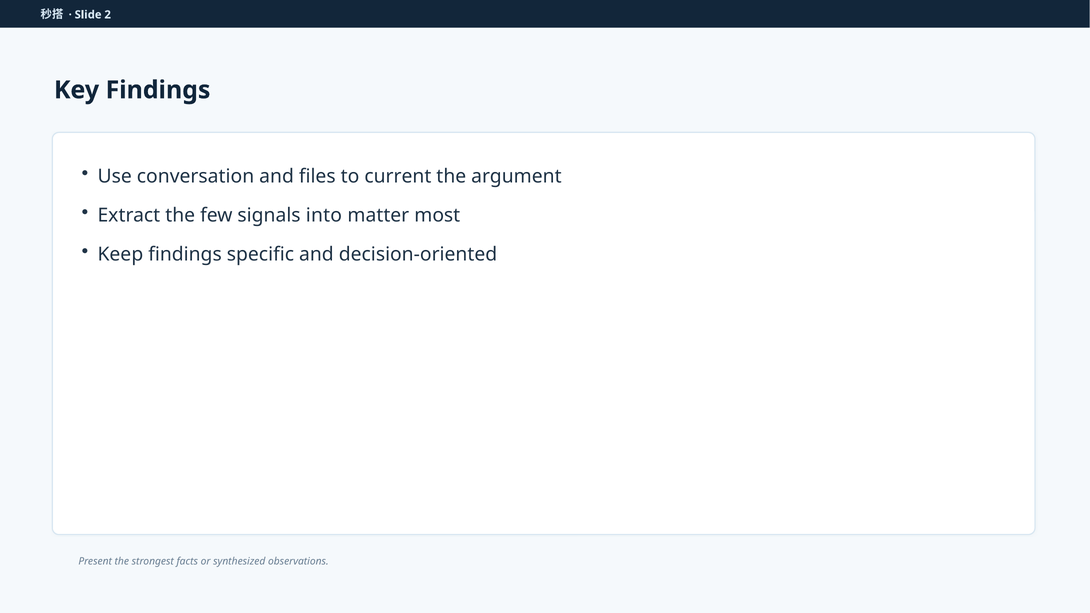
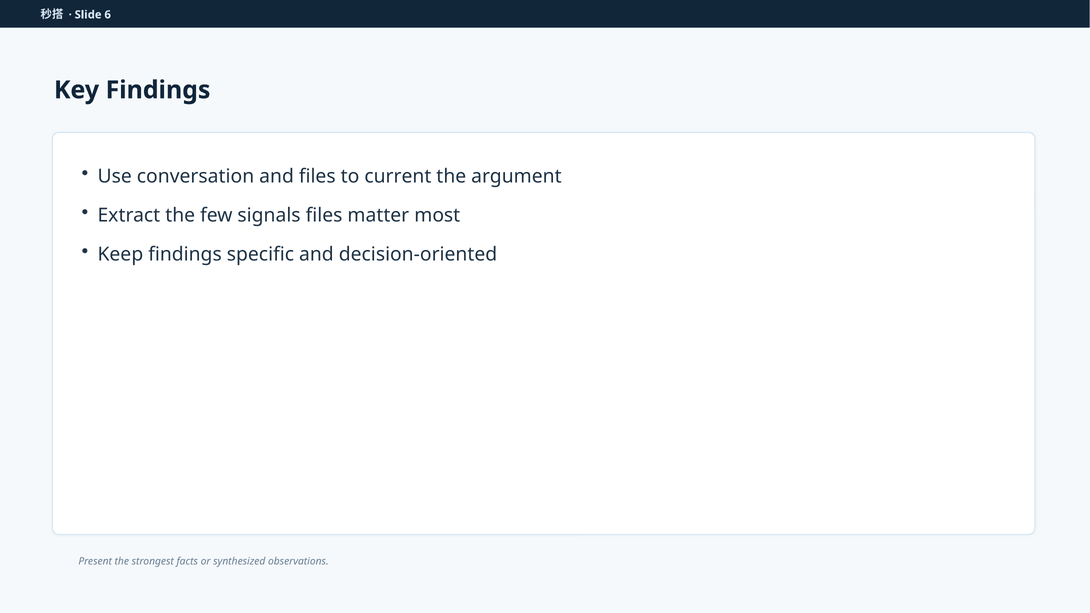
2: 2 -> 6 (108, 15)
signals into: into -> files (324, 215)
